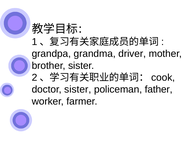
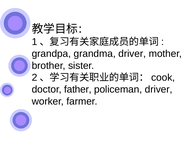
doctor sister: sister -> father (78, 89)
policeman father: father -> driver (159, 89)
